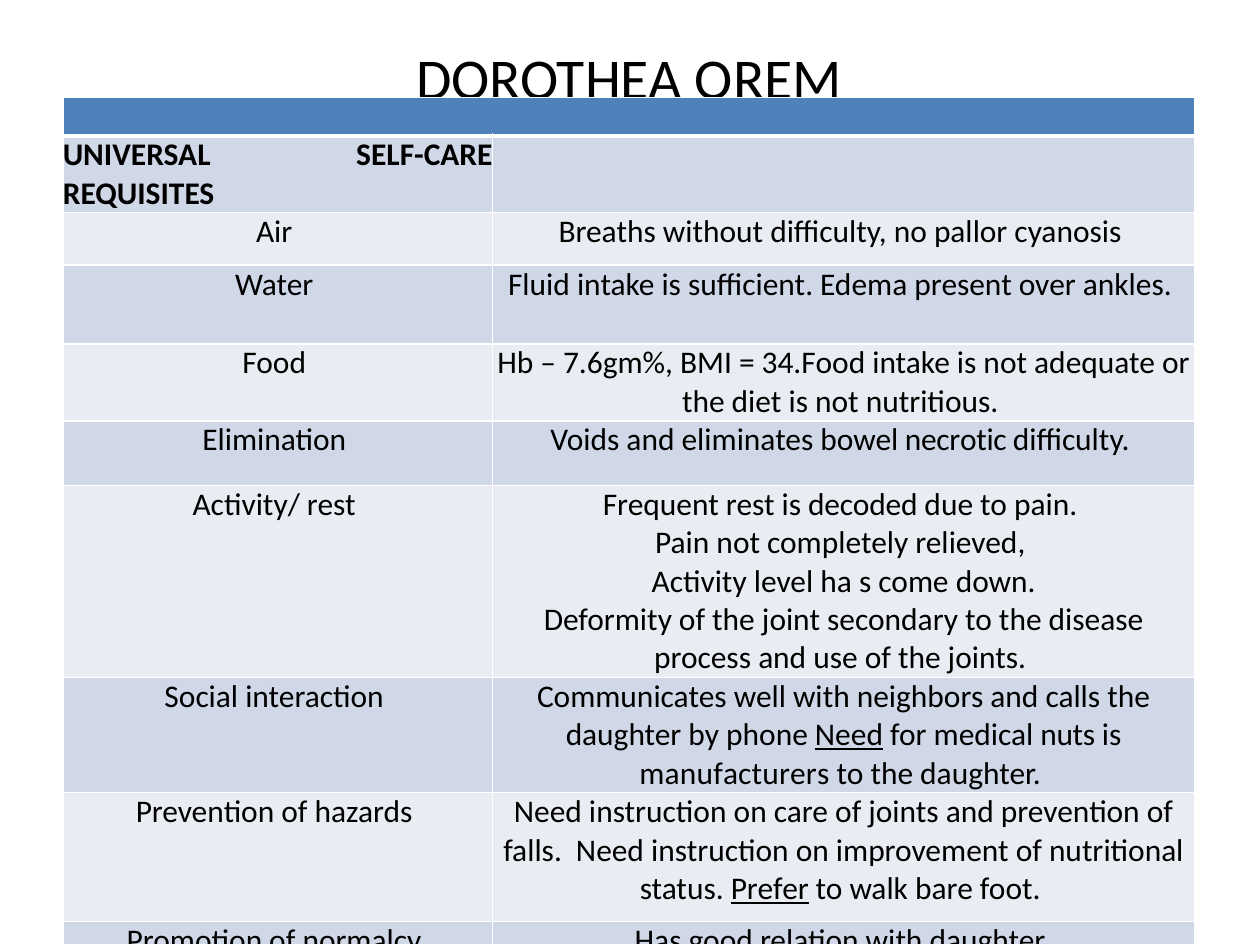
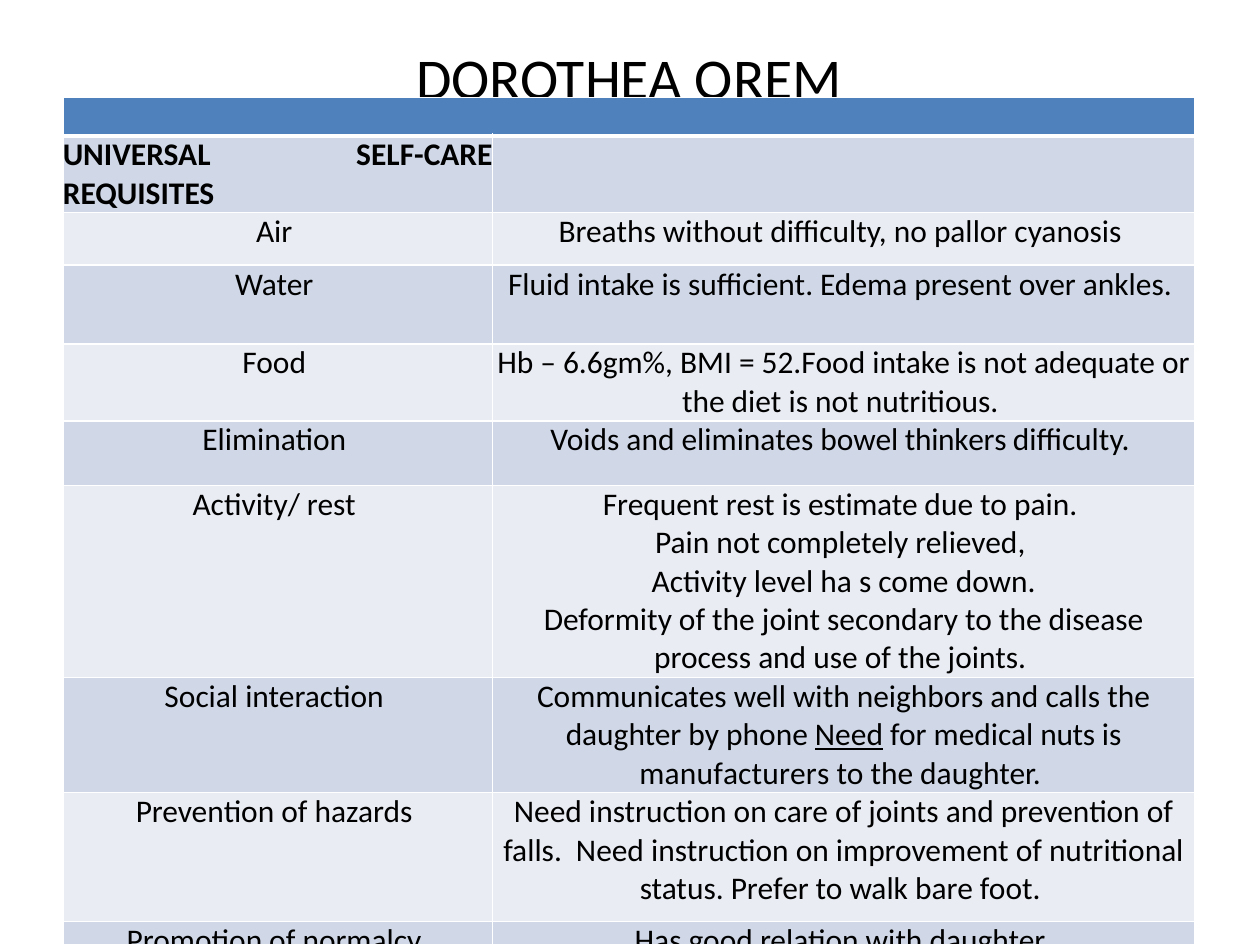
7.6gm%: 7.6gm% -> 6.6gm% (618, 363)
34.Food: 34.Food -> 52.Food (814, 363)
necrotic: necrotic -> thinkers (956, 440)
decoded: decoded -> estimate (863, 505)
Prefer underline: present -> none (770, 889)
